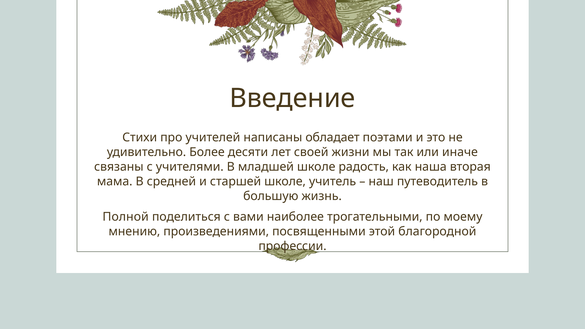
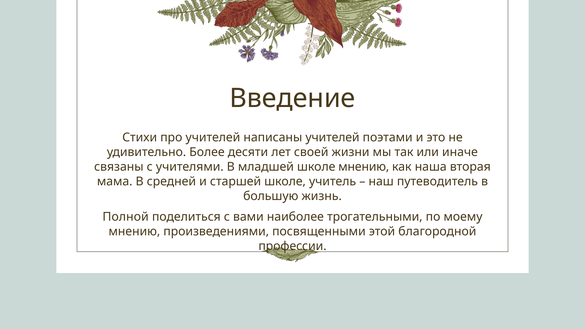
написаны обладает: обладает -> учителей (333, 138)
школе радость: радость -> мнению (364, 167)
